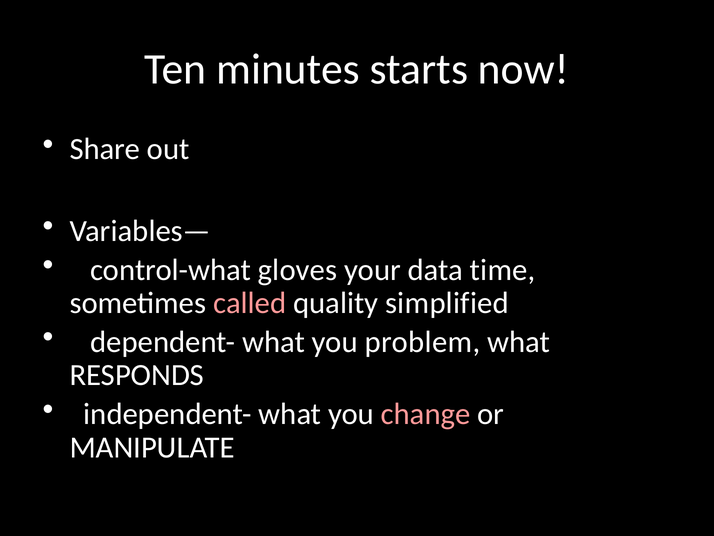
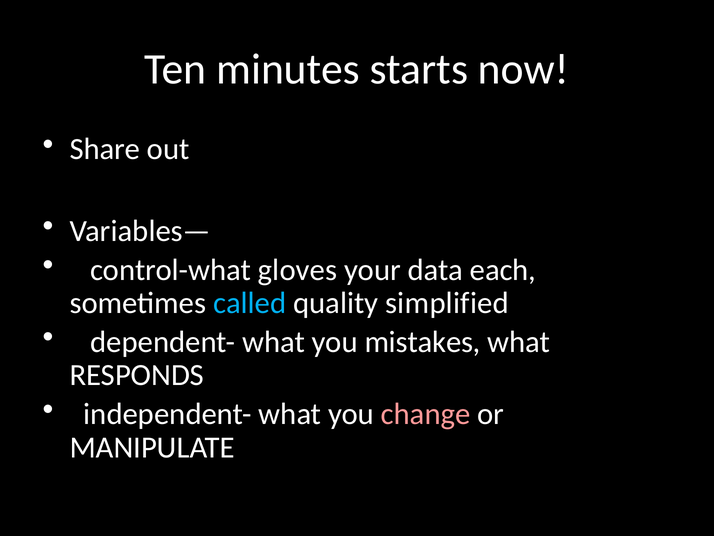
time: time -> each (503, 270)
called colour: pink -> light blue (250, 303)
problem: problem -> mistakes (423, 342)
